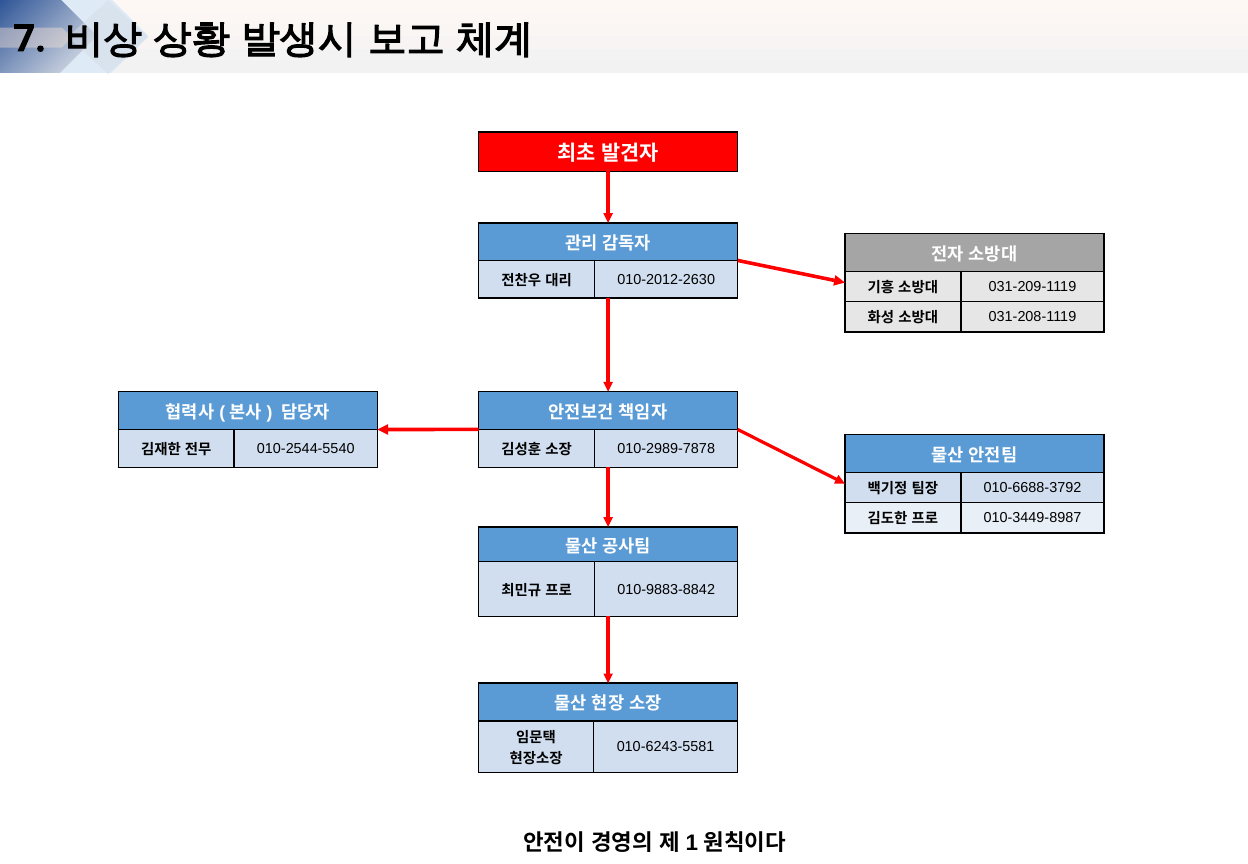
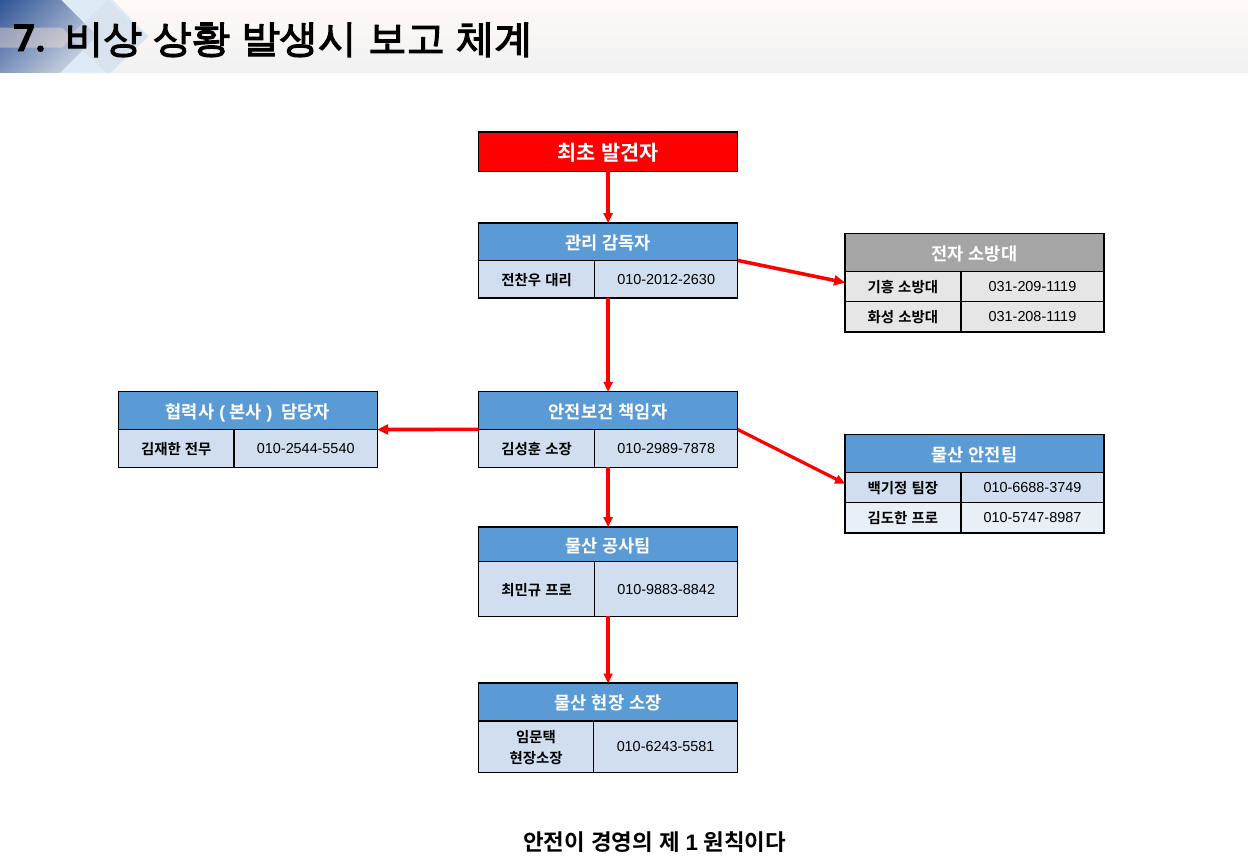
010-6688-3792: 010-6688-3792 -> 010-6688-3749 (1032, 488)
010-3449-8987: 010-3449-8987 -> 010-5747-8987 (1032, 518)
